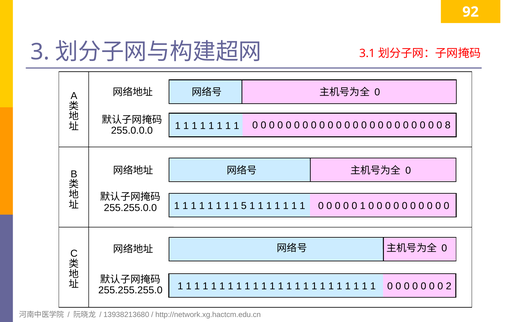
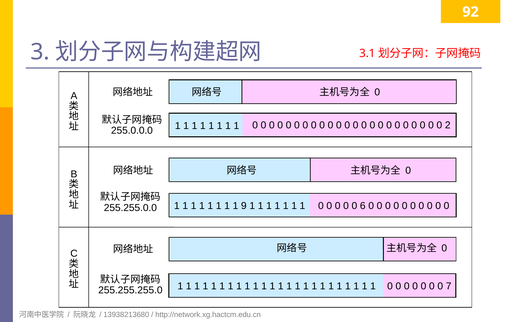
8: 8 -> 2 (448, 125)
5: 5 -> 9 (244, 206)
1: 1 -> 6 (363, 206)
2: 2 -> 7 (449, 287)
